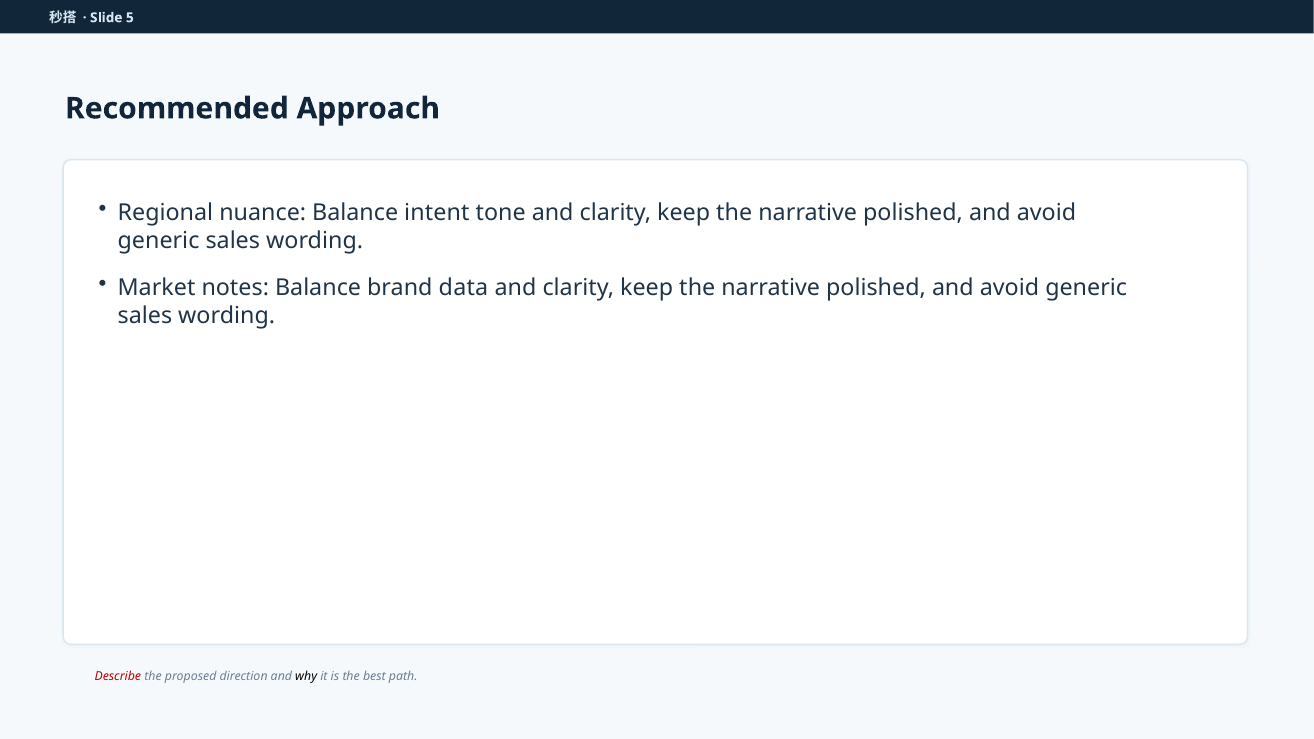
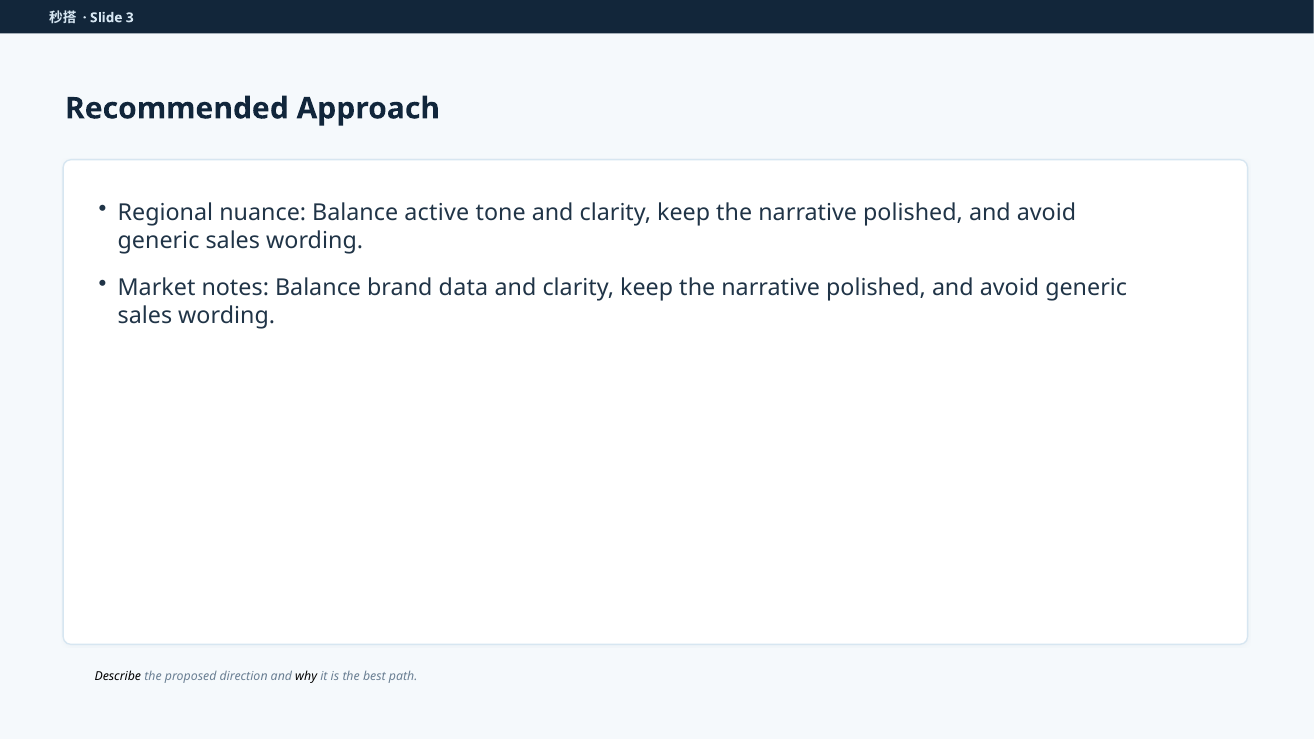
5: 5 -> 3 (130, 18)
intent: intent -> active (437, 213)
Describe colour: red -> black (118, 677)
